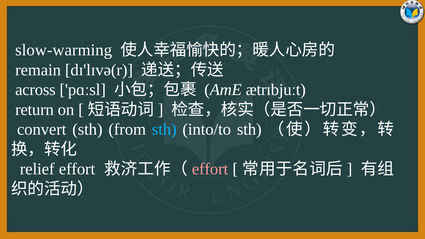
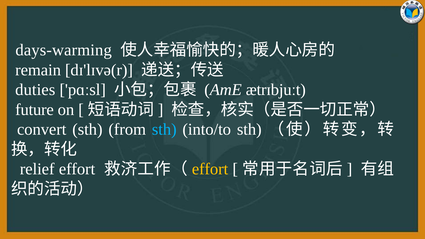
slow-warming: slow-warming -> days-warming (64, 50)
across: across -> duties (35, 90)
return: return -> future (34, 110)
effort colour: pink -> yellow (210, 169)
